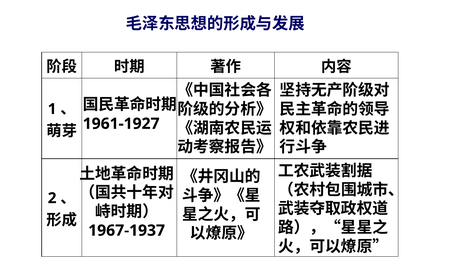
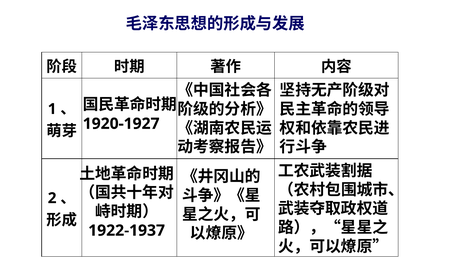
1961-1927: 1961-1927 -> 1920-1927 (121, 124)
1967-1937: 1967-1937 -> 1922-1937 (127, 230)
